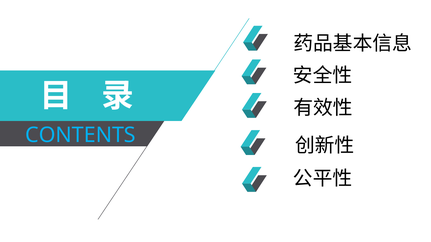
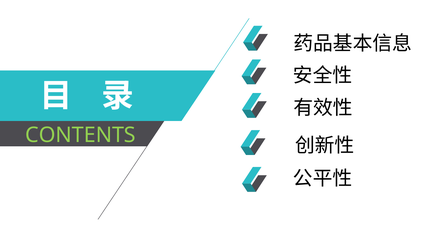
CONTENTS colour: light blue -> light green (81, 135)
